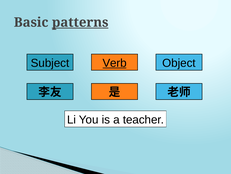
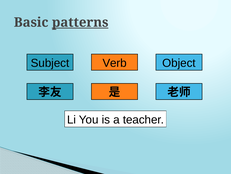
Verb underline: present -> none (115, 63)
